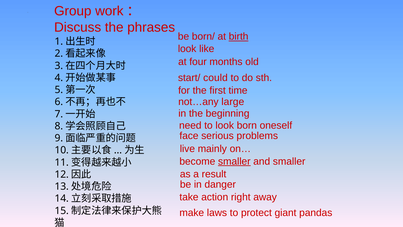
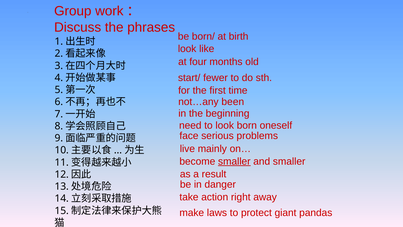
birth underline: present -> none (239, 37)
could: could -> fewer (216, 78)
large: large -> been (233, 102)
